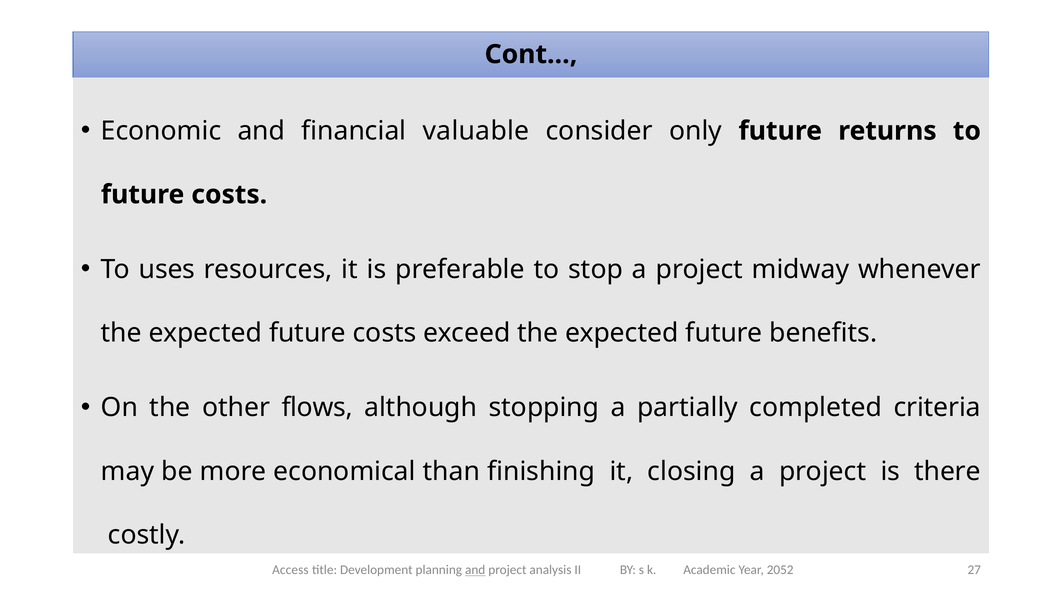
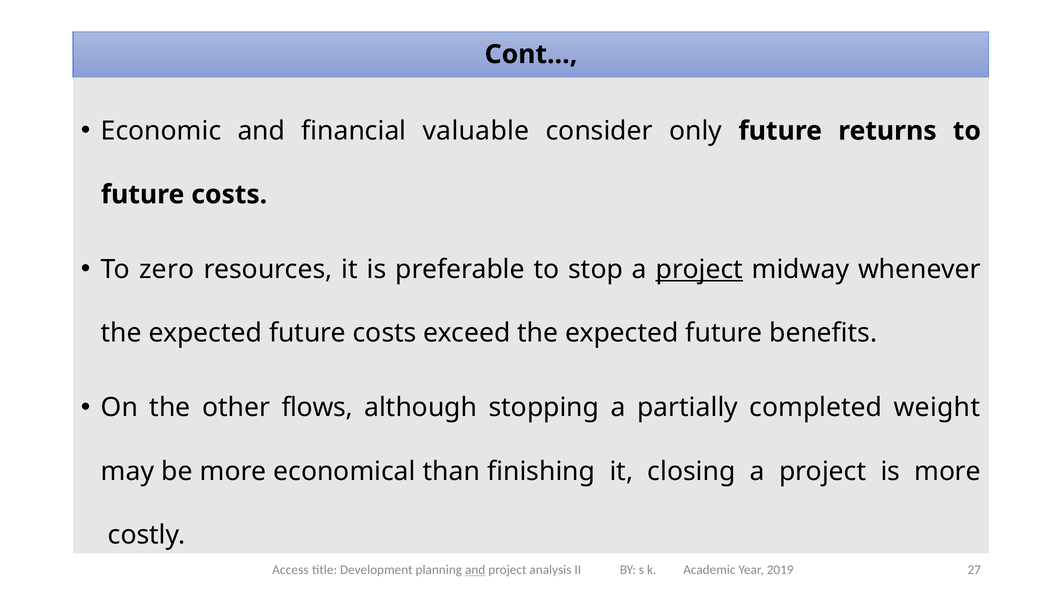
uses: uses -> zero (167, 269)
project underline: none -> present (699, 269)
criteria: criteria -> weight (937, 408)
is there: there -> more (948, 472)
2052: 2052 -> 2019 (780, 570)
